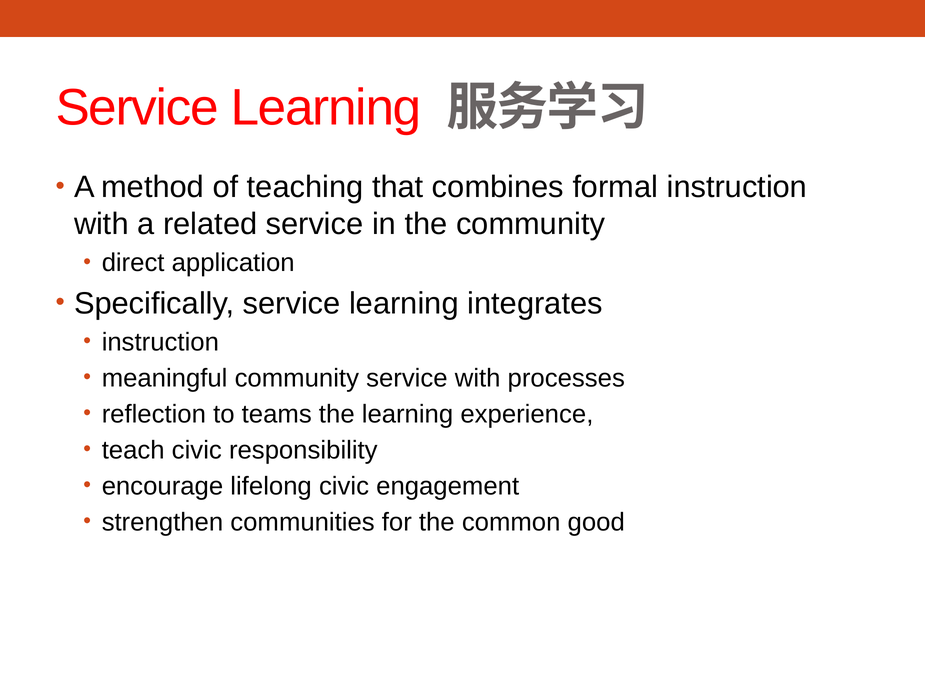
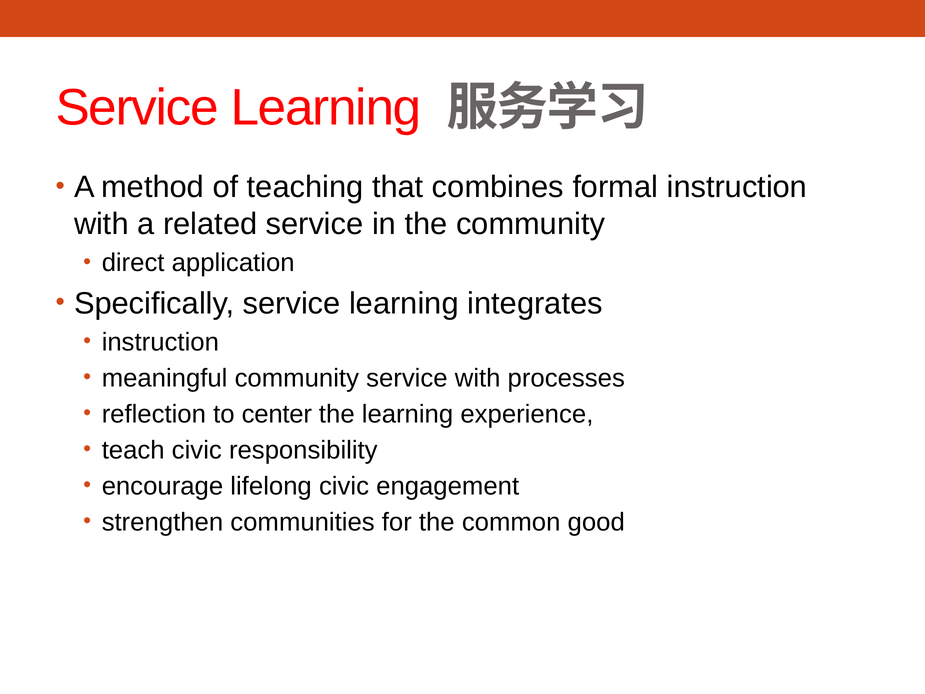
teams: teams -> center (277, 414)
